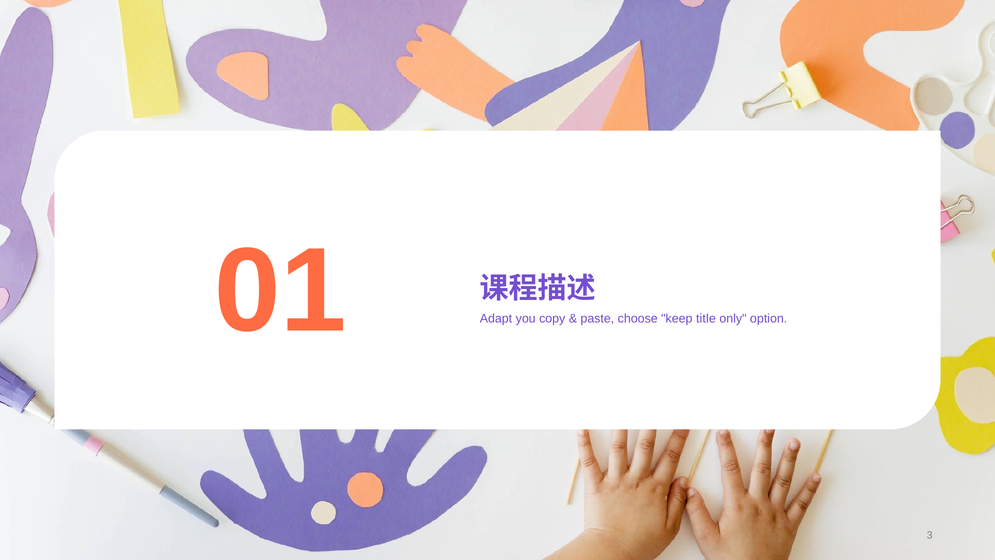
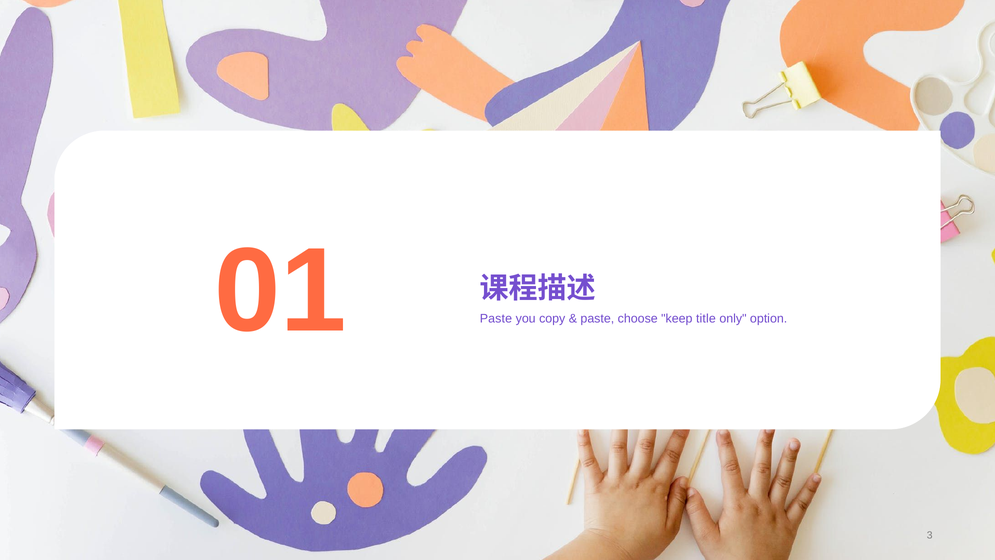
Adapt: Adapt -> Paste (496, 318)
